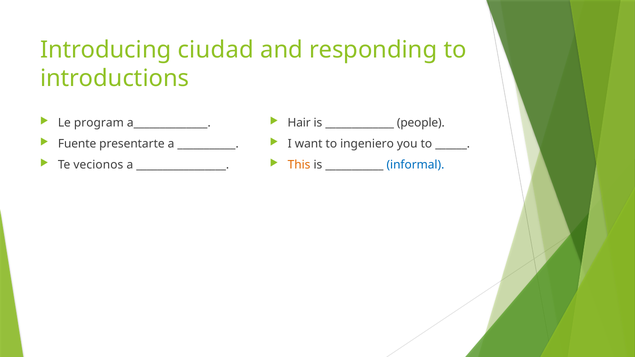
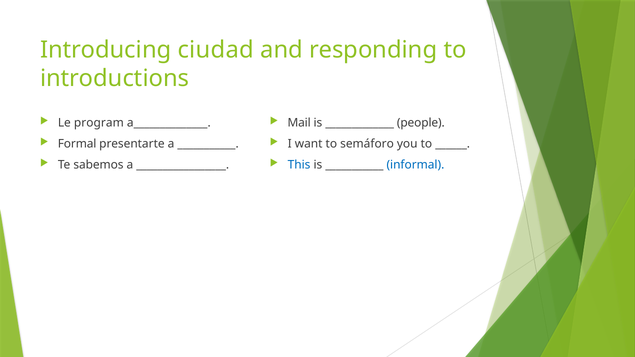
Hair: Hair -> Mail (299, 123)
Fuente: Fuente -> Formal (77, 144)
ingeniero: ingeniero -> semáforo (367, 144)
vecionos: vecionos -> sabemos (98, 165)
This colour: orange -> blue (299, 165)
